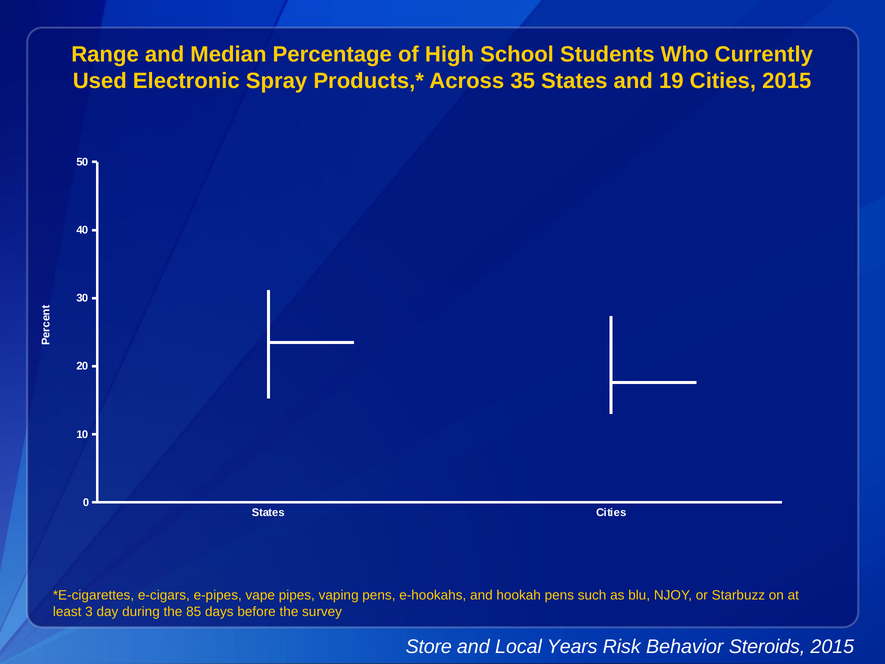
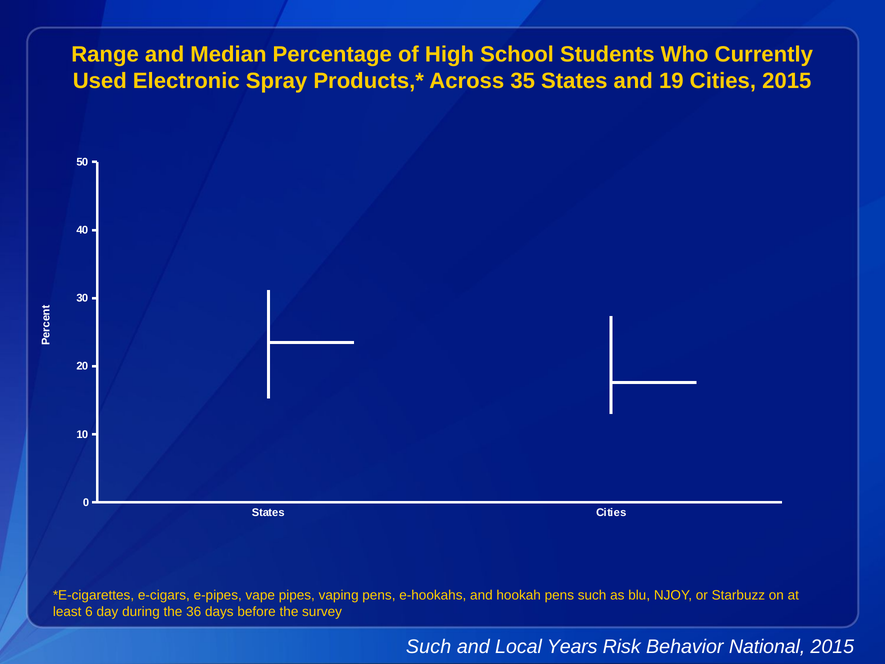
3: 3 -> 6 (89, 611)
85: 85 -> 36 (194, 611)
Store: Store -> Such (429, 646)
Steroids: Steroids -> National (767, 646)
